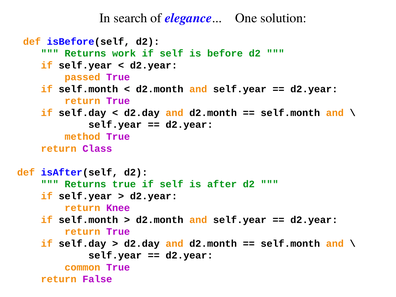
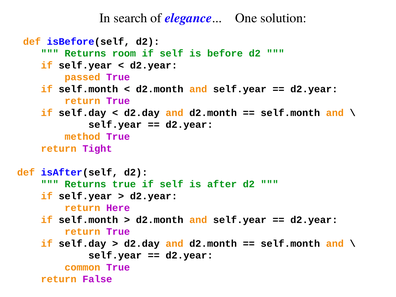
work: work -> room (124, 53)
Class: Class -> Tight (97, 148)
Knee: Knee -> Here (118, 208)
